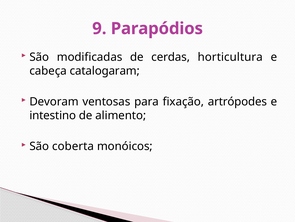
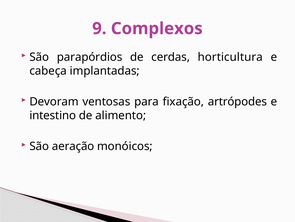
Parapódios: Parapódios -> Complexos (157, 28)
modificadas: modificadas -> parapórdios (90, 57)
catalogaram: catalogaram -> implantadas (105, 71)
coberta: coberta -> aeração (73, 146)
